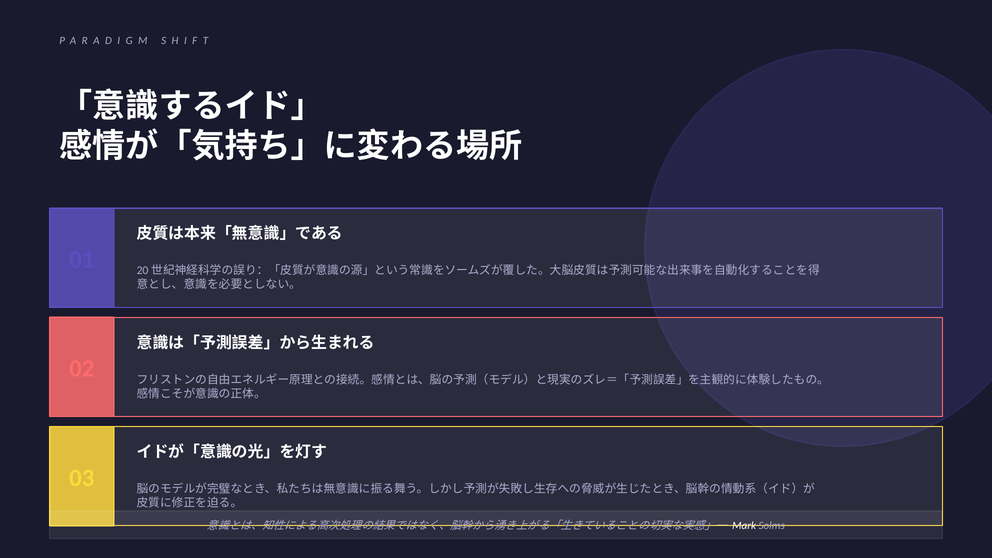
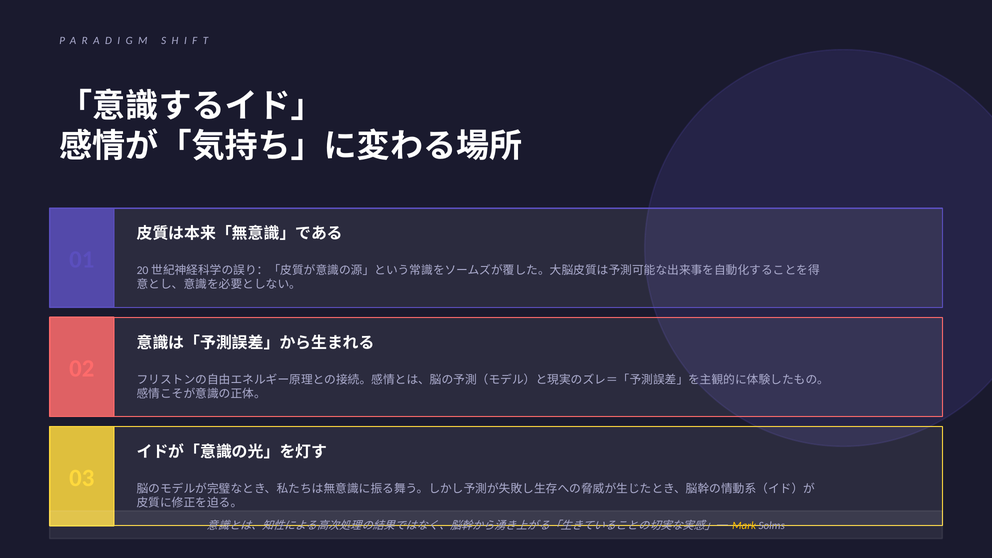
Mark colour: white -> yellow (744, 526)
